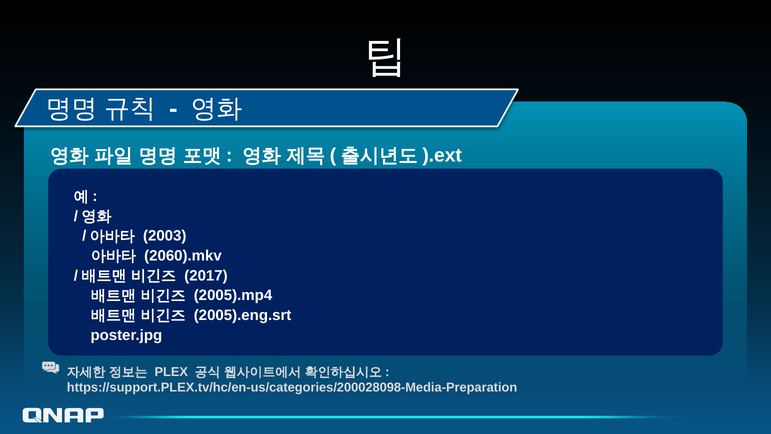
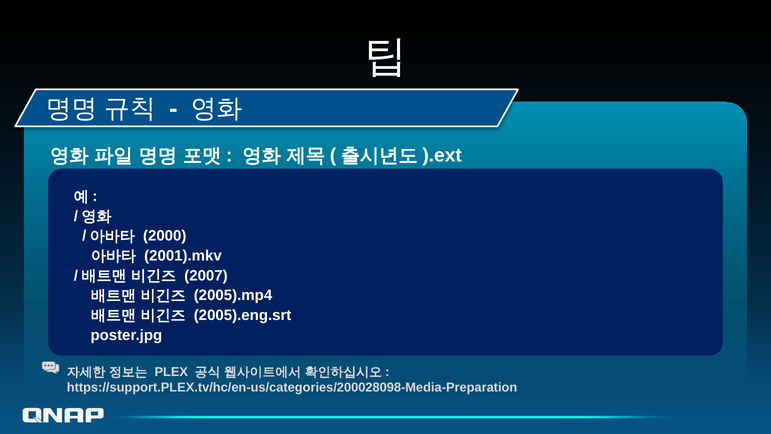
2003: 2003 -> 2000 (165, 236)
2060).mkv: 2060).mkv -> 2001).mkv (183, 256)
2017: 2017 -> 2007 (206, 275)
